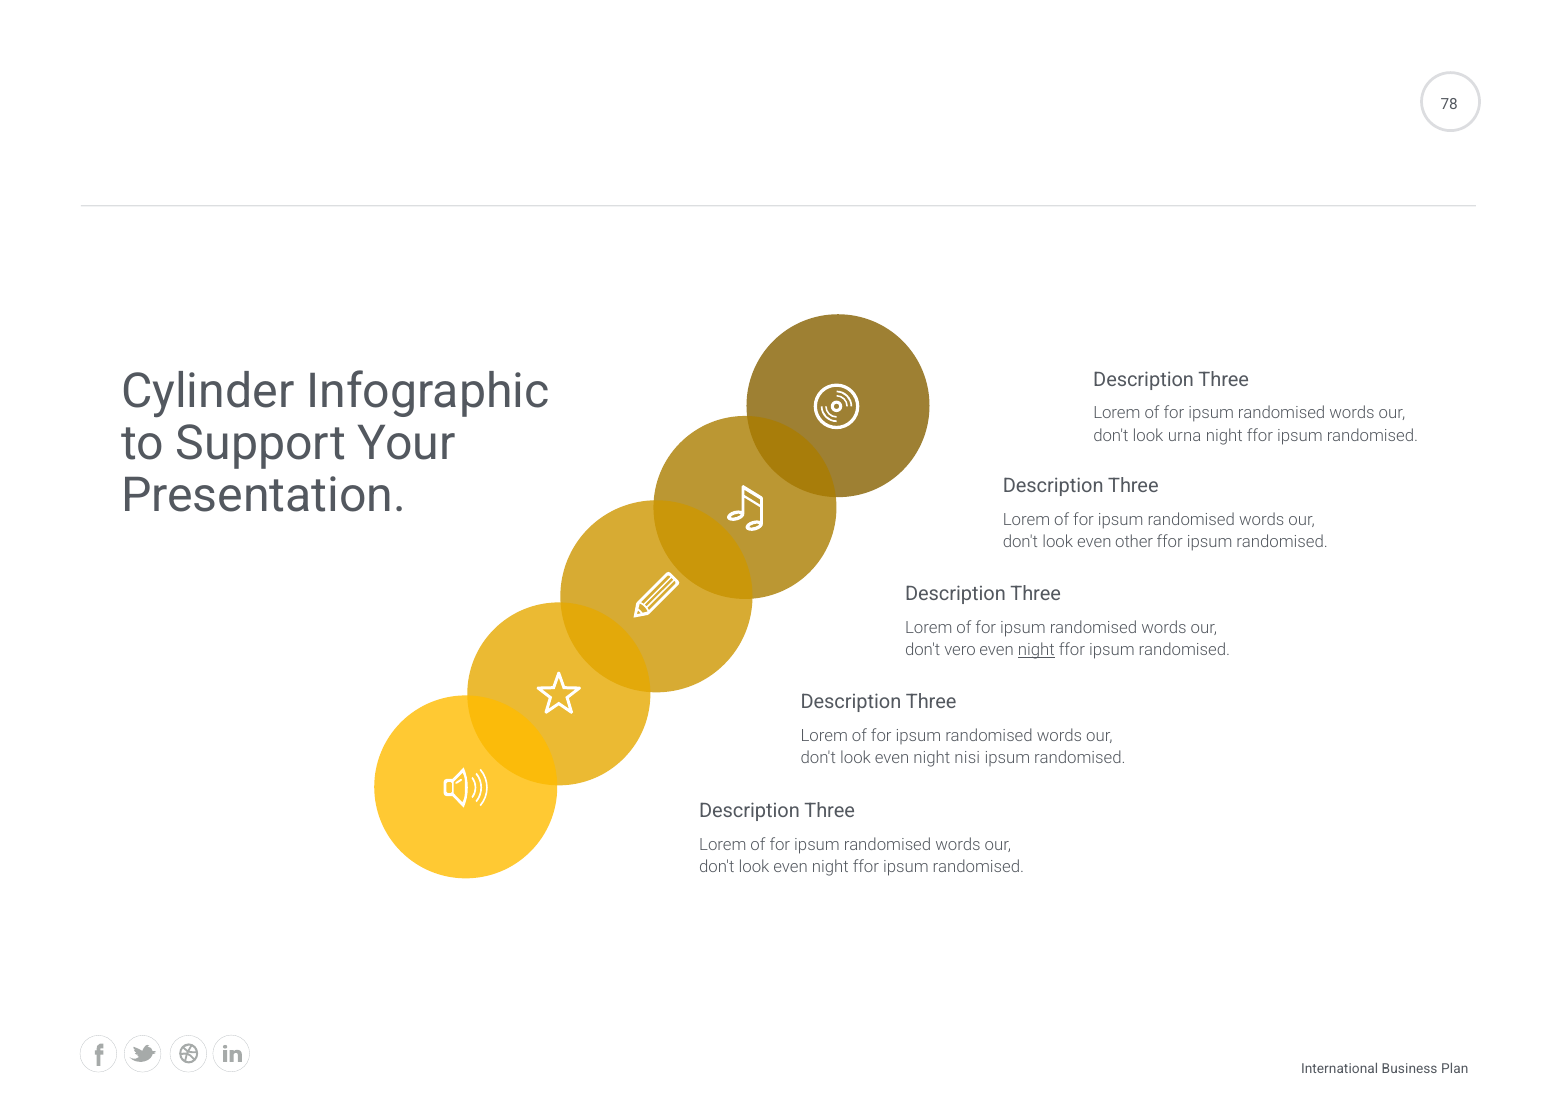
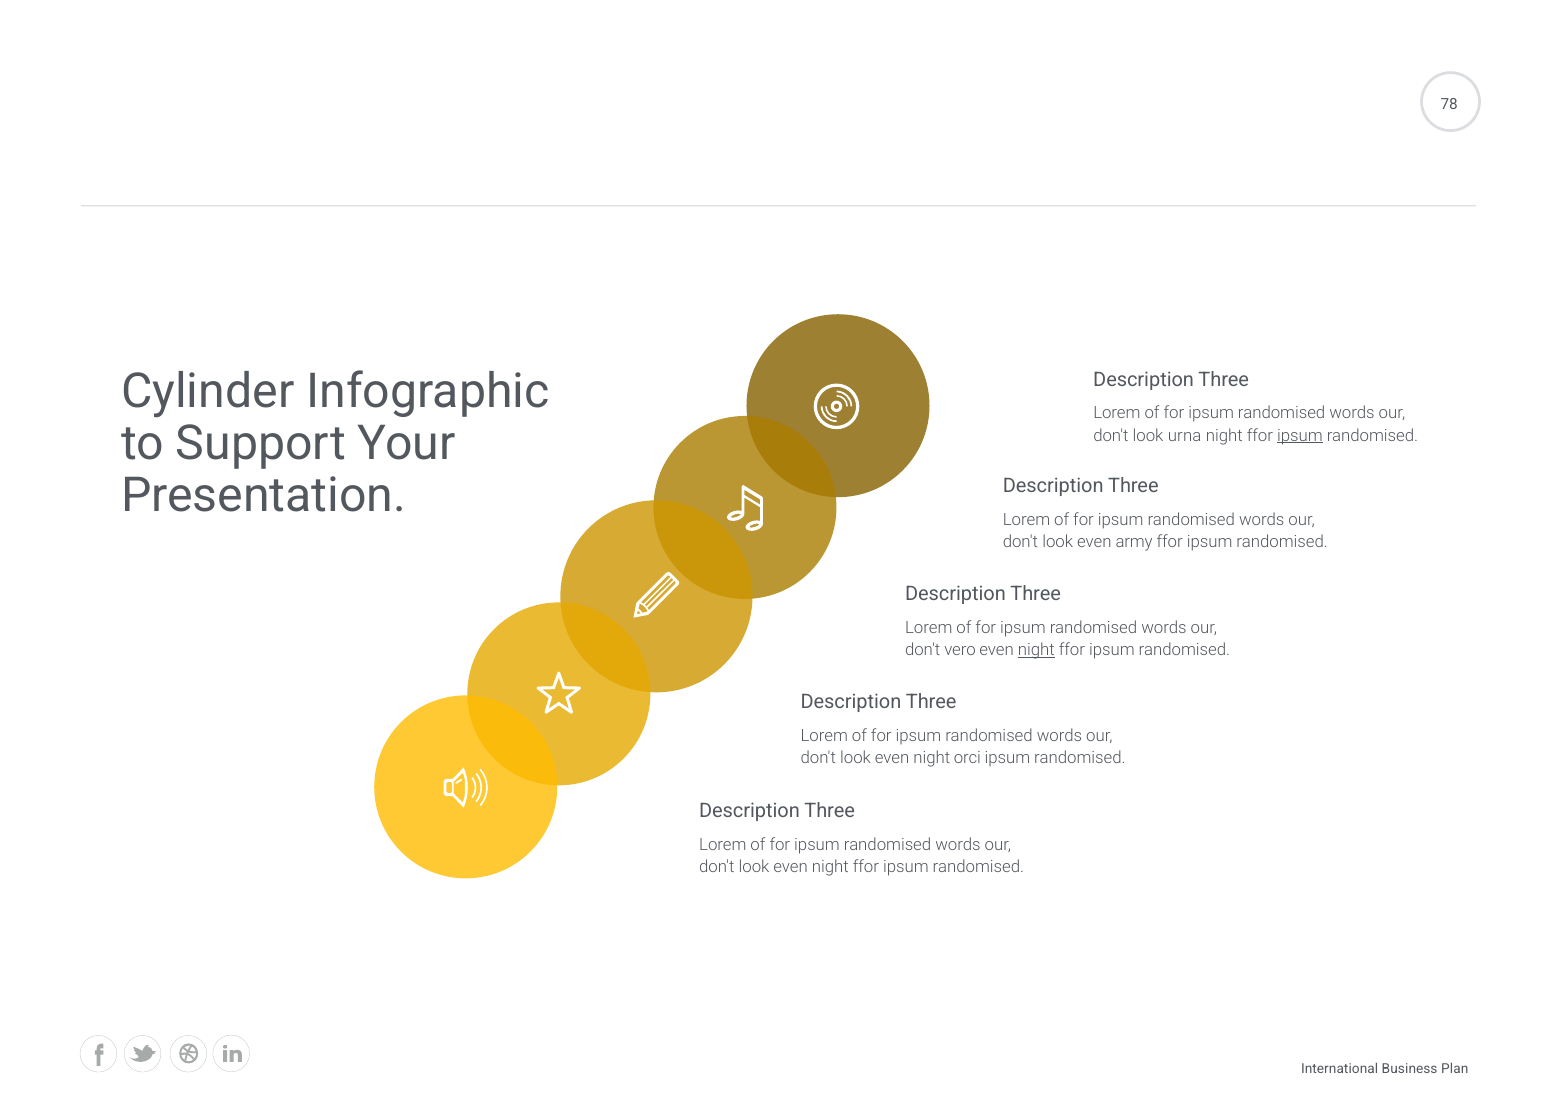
ipsum underline: none -> present (1300, 436)
other: other -> army (1134, 542)
nisi: nisi -> orci (967, 759)
